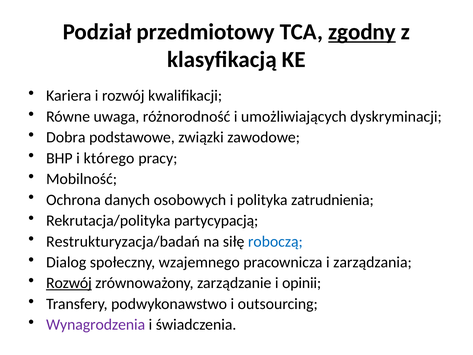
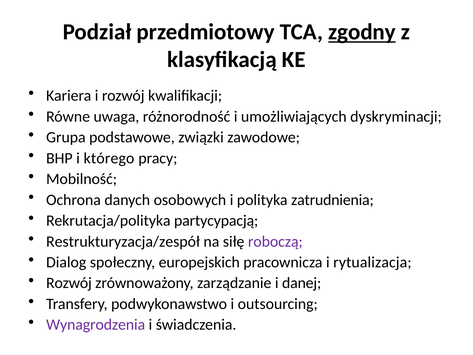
Dobra: Dobra -> Grupa (66, 137)
Restrukturyzacja/badań: Restrukturyzacja/badań -> Restrukturyzacja/zespół (123, 241)
roboczą colour: blue -> purple (275, 241)
wzajemnego: wzajemnego -> europejskich (199, 262)
zarządzania: zarządzania -> rytualizacja (372, 262)
Rozwój underline: present -> none (69, 283)
opinii: opinii -> danej (302, 283)
